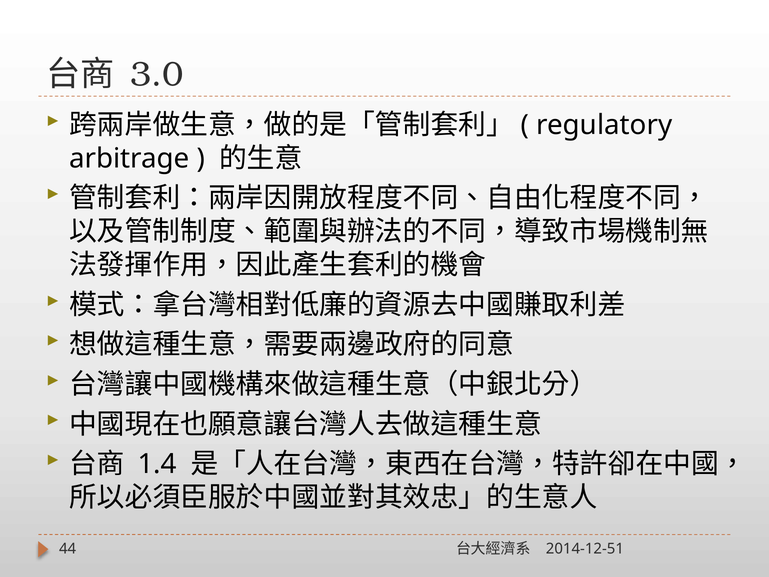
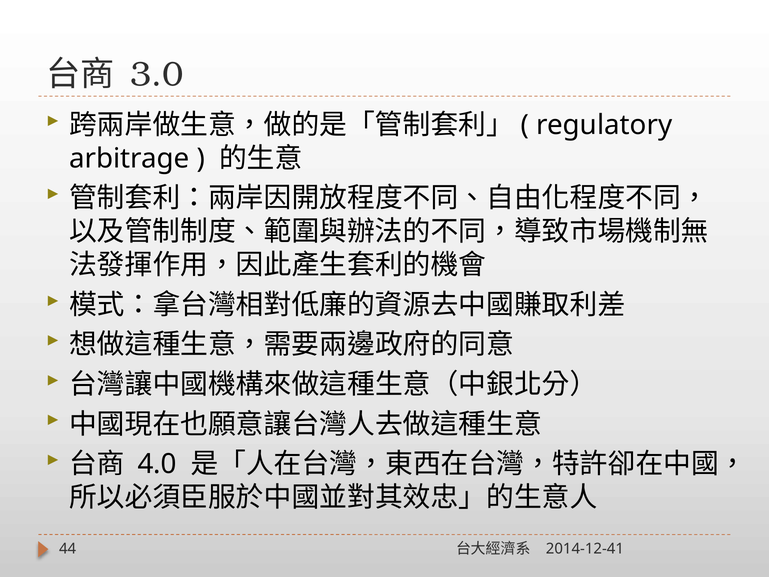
1.4: 1.4 -> 4.0 (157, 464)
2014-12-51: 2014-12-51 -> 2014-12-41 (585, 548)
